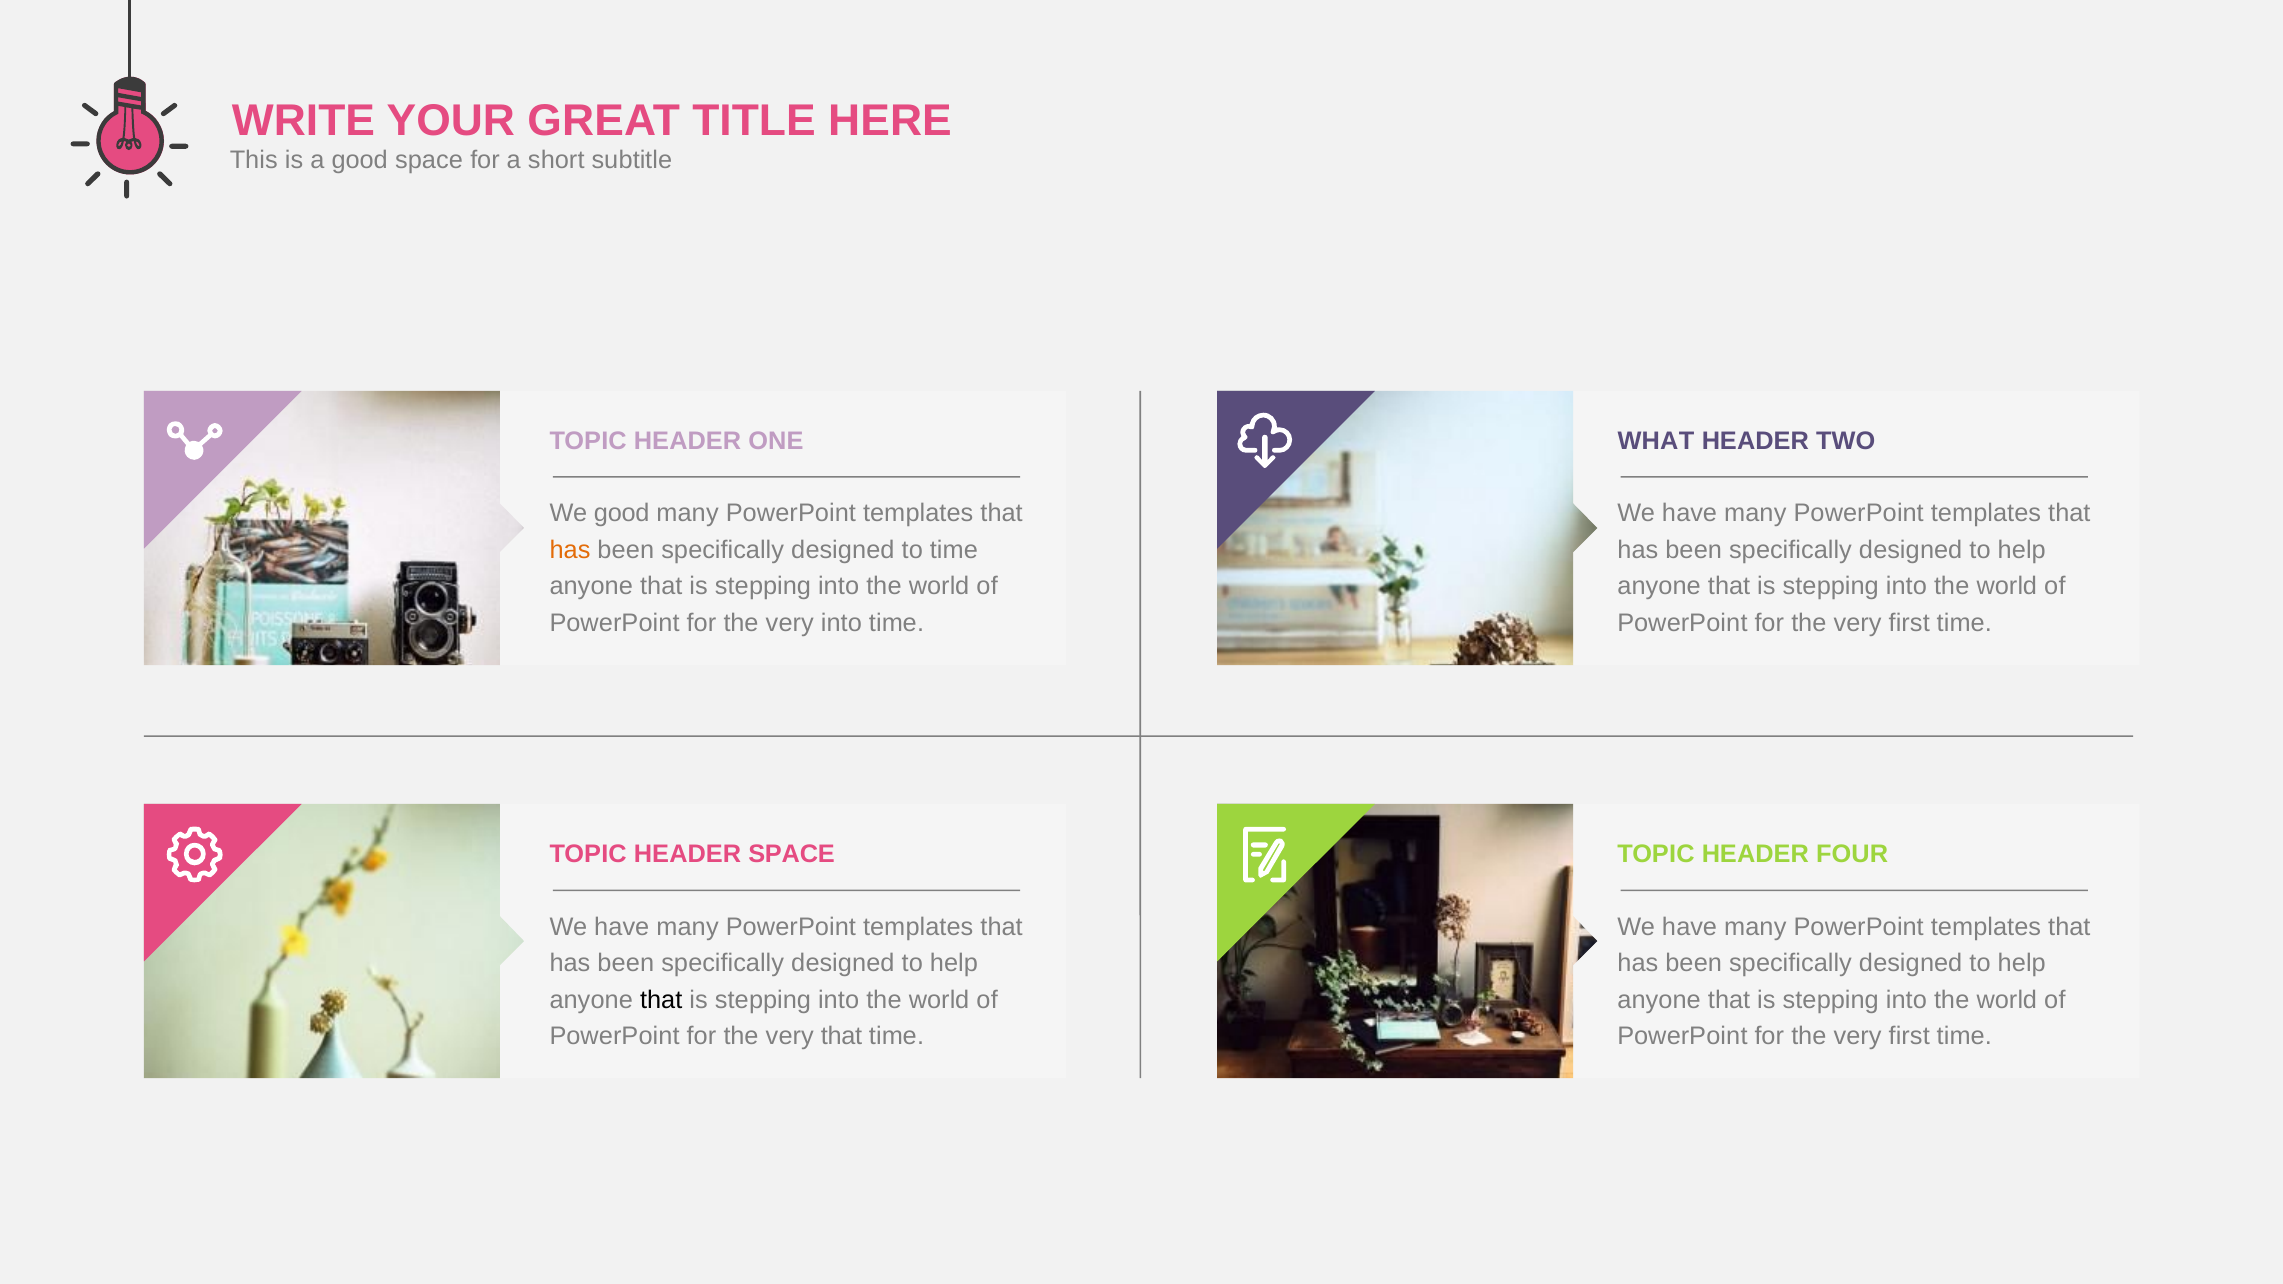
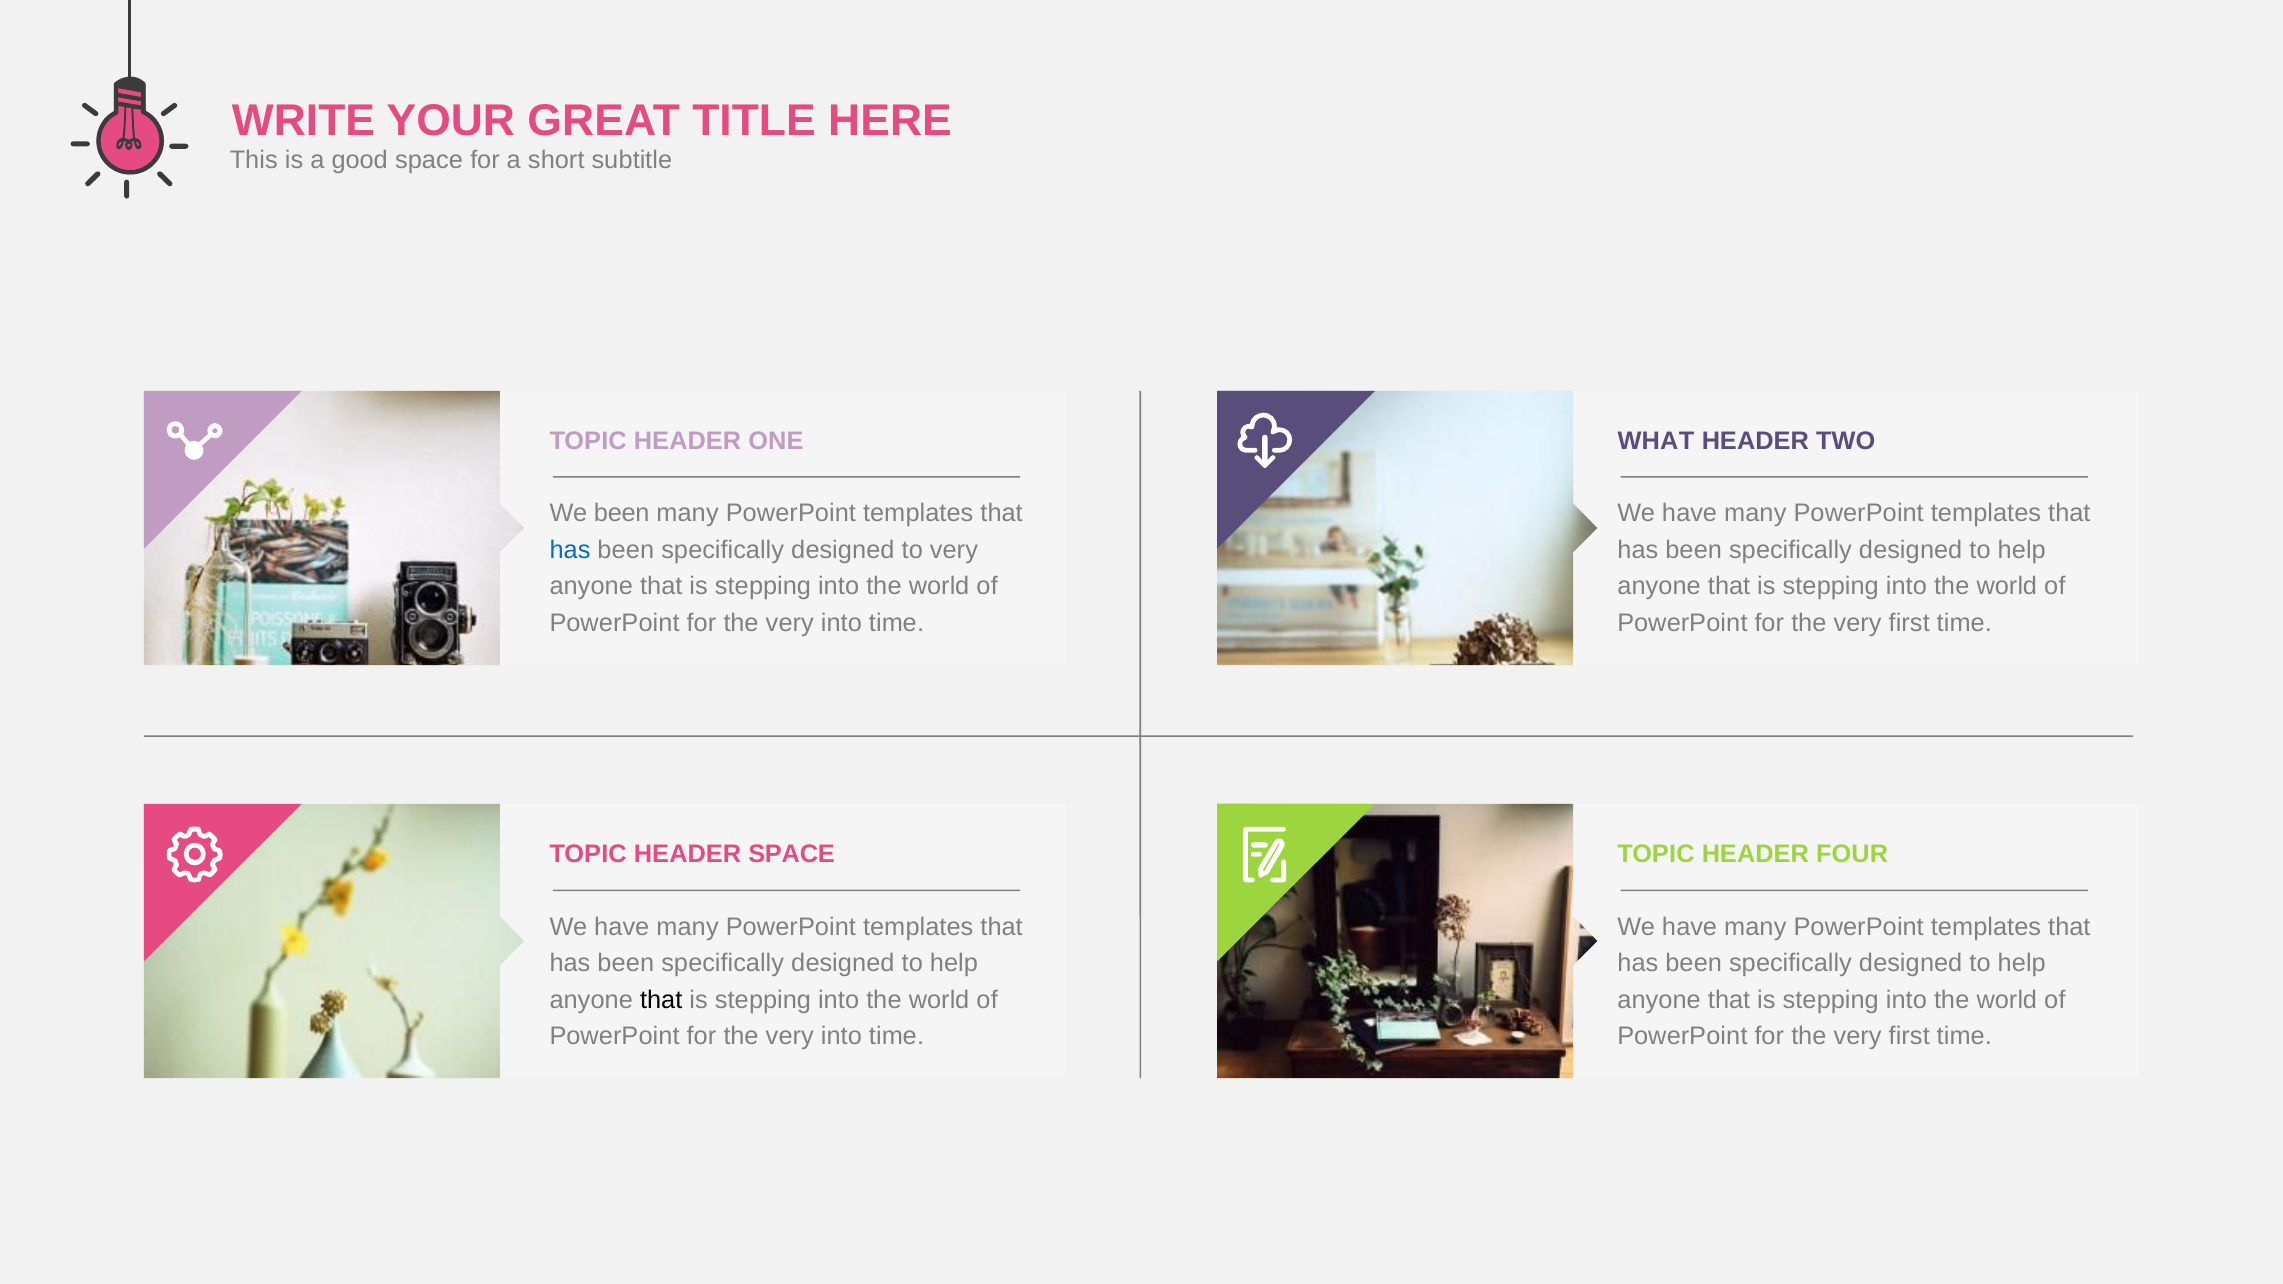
We good: good -> been (622, 513)
has colour: orange -> blue (570, 550)
to time: time -> very (954, 550)
that: that -> into (841, 1036)
